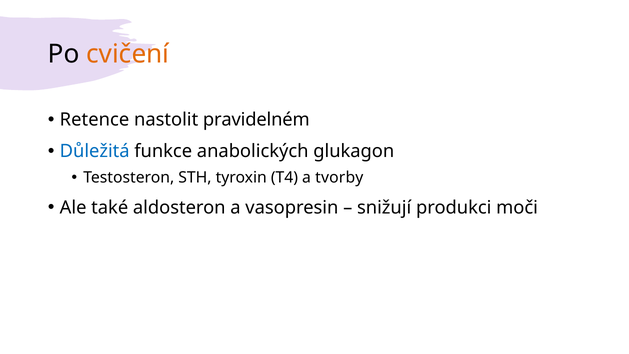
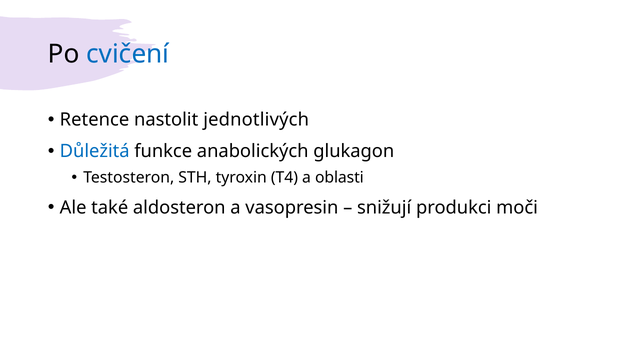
cvičení colour: orange -> blue (128, 54)
pravidelném: pravidelném -> jednotlivých (256, 120)
tvorby: tvorby -> oblasti (339, 177)
